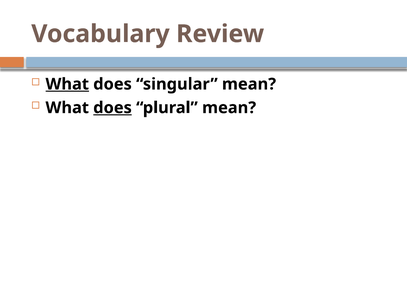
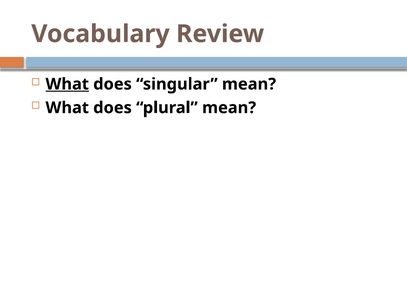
does underline: present -> none (113, 108)
